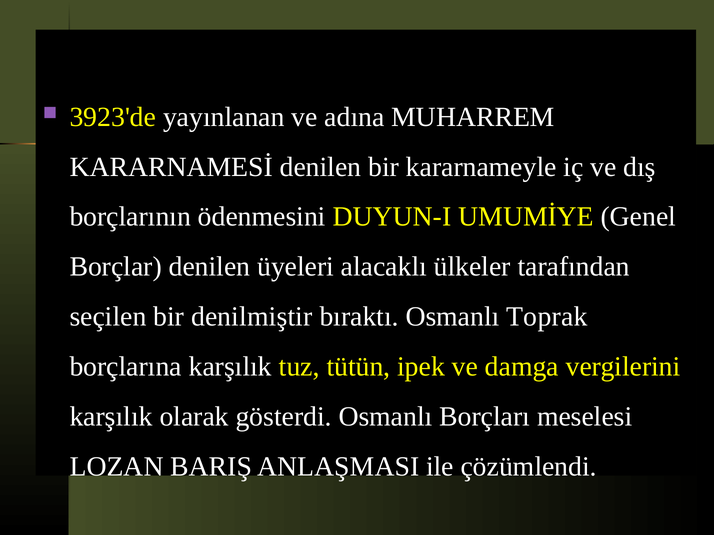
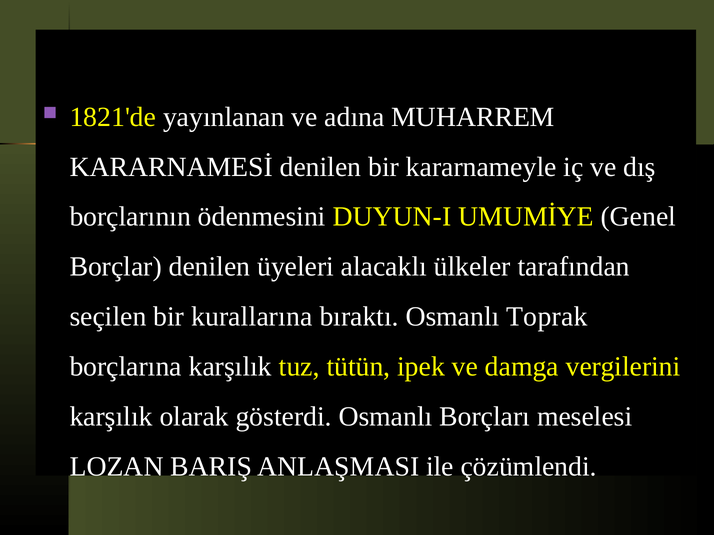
3923'de: 3923'de -> 1821'de (113, 117)
denilmiştir: denilmiştir -> kurallarına (252, 317)
